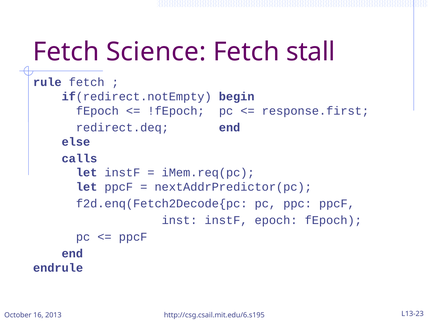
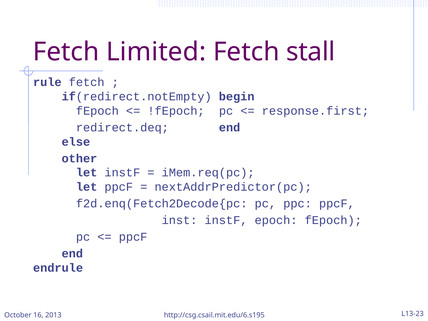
Science: Science -> Limited (156, 52)
calls: calls -> other (79, 158)
